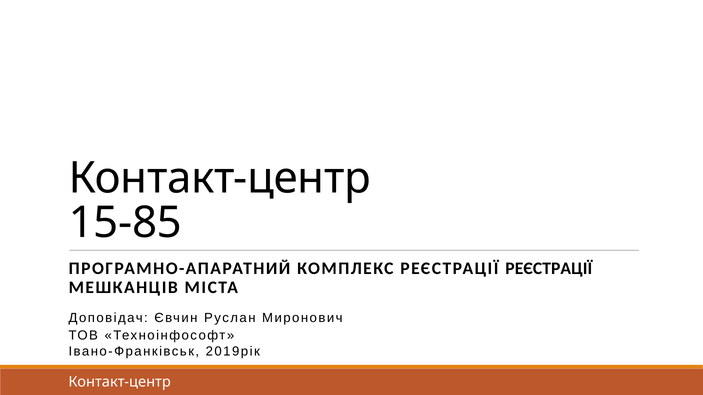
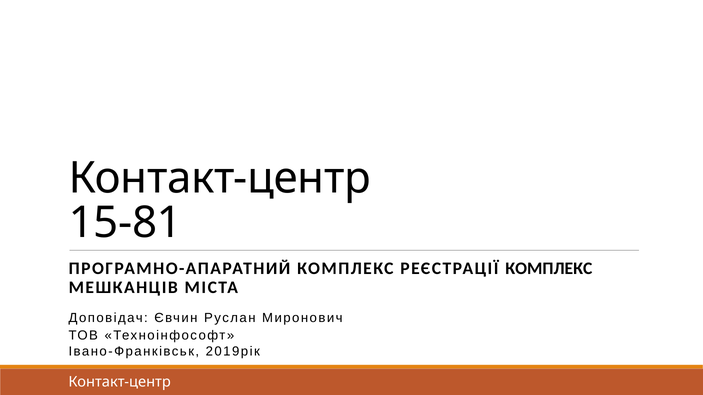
15-85: 15-85 -> 15-81 (125, 223)
РЕЄСТРАЦІЇ РЕЄСТРАЦІЇ: РЕЄСТРАЦІЇ -> КОМПЛЕКС (549, 269)
